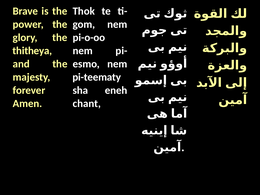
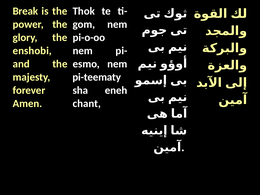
Brave: Brave -> Break (25, 11)
thitheya: thitheya -> enshobi (32, 51)
